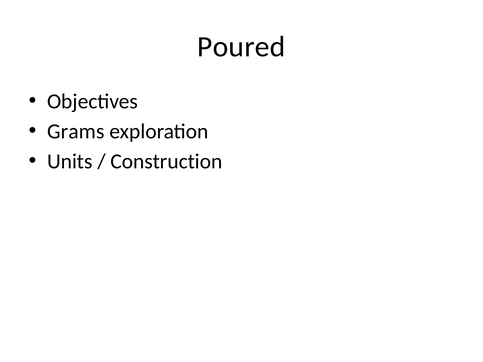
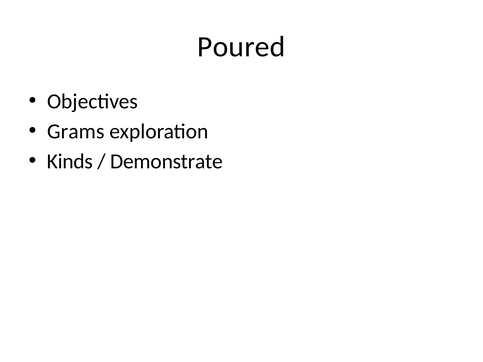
Units: Units -> Kinds (70, 161)
Construction: Construction -> Demonstrate (167, 161)
